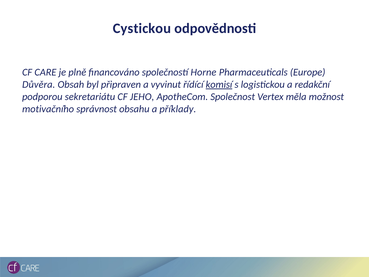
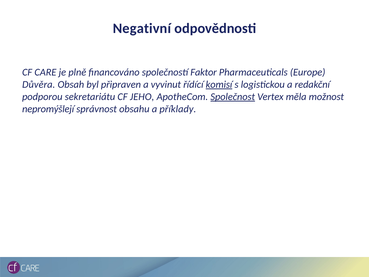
Cystickou: Cystickou -> Negativní (142, 28)
Horne: Horne -> Faktor (204, 72)
Společnost underline: none -> present (233, 97)
motivačního: motivačního -> nepromýšlejí (48, 109)
